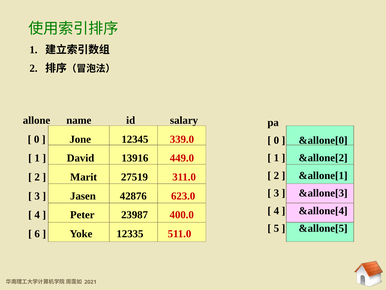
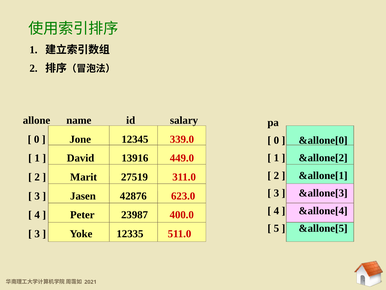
6: 6 -> 3 (37, 233)
